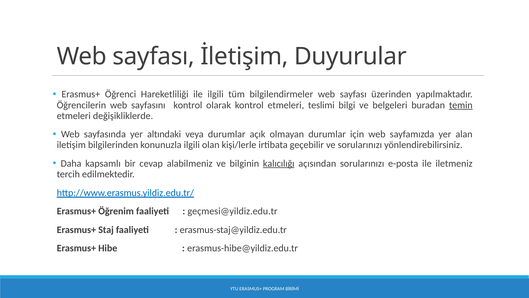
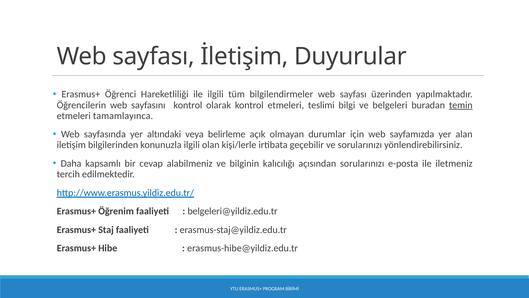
değişikliklerde: değişikliklerde -> tamamlayınca (123, 116)
veya durumlar: durumlar -> belirleme (227, 134)
kalıcılığı underline: present -> none (279, 163)
geçmesi@yildiz.edu.tr: geçmesi@yildiz.edu.tr -> belgeleri@yildiz.edu.tr (233, 211)
